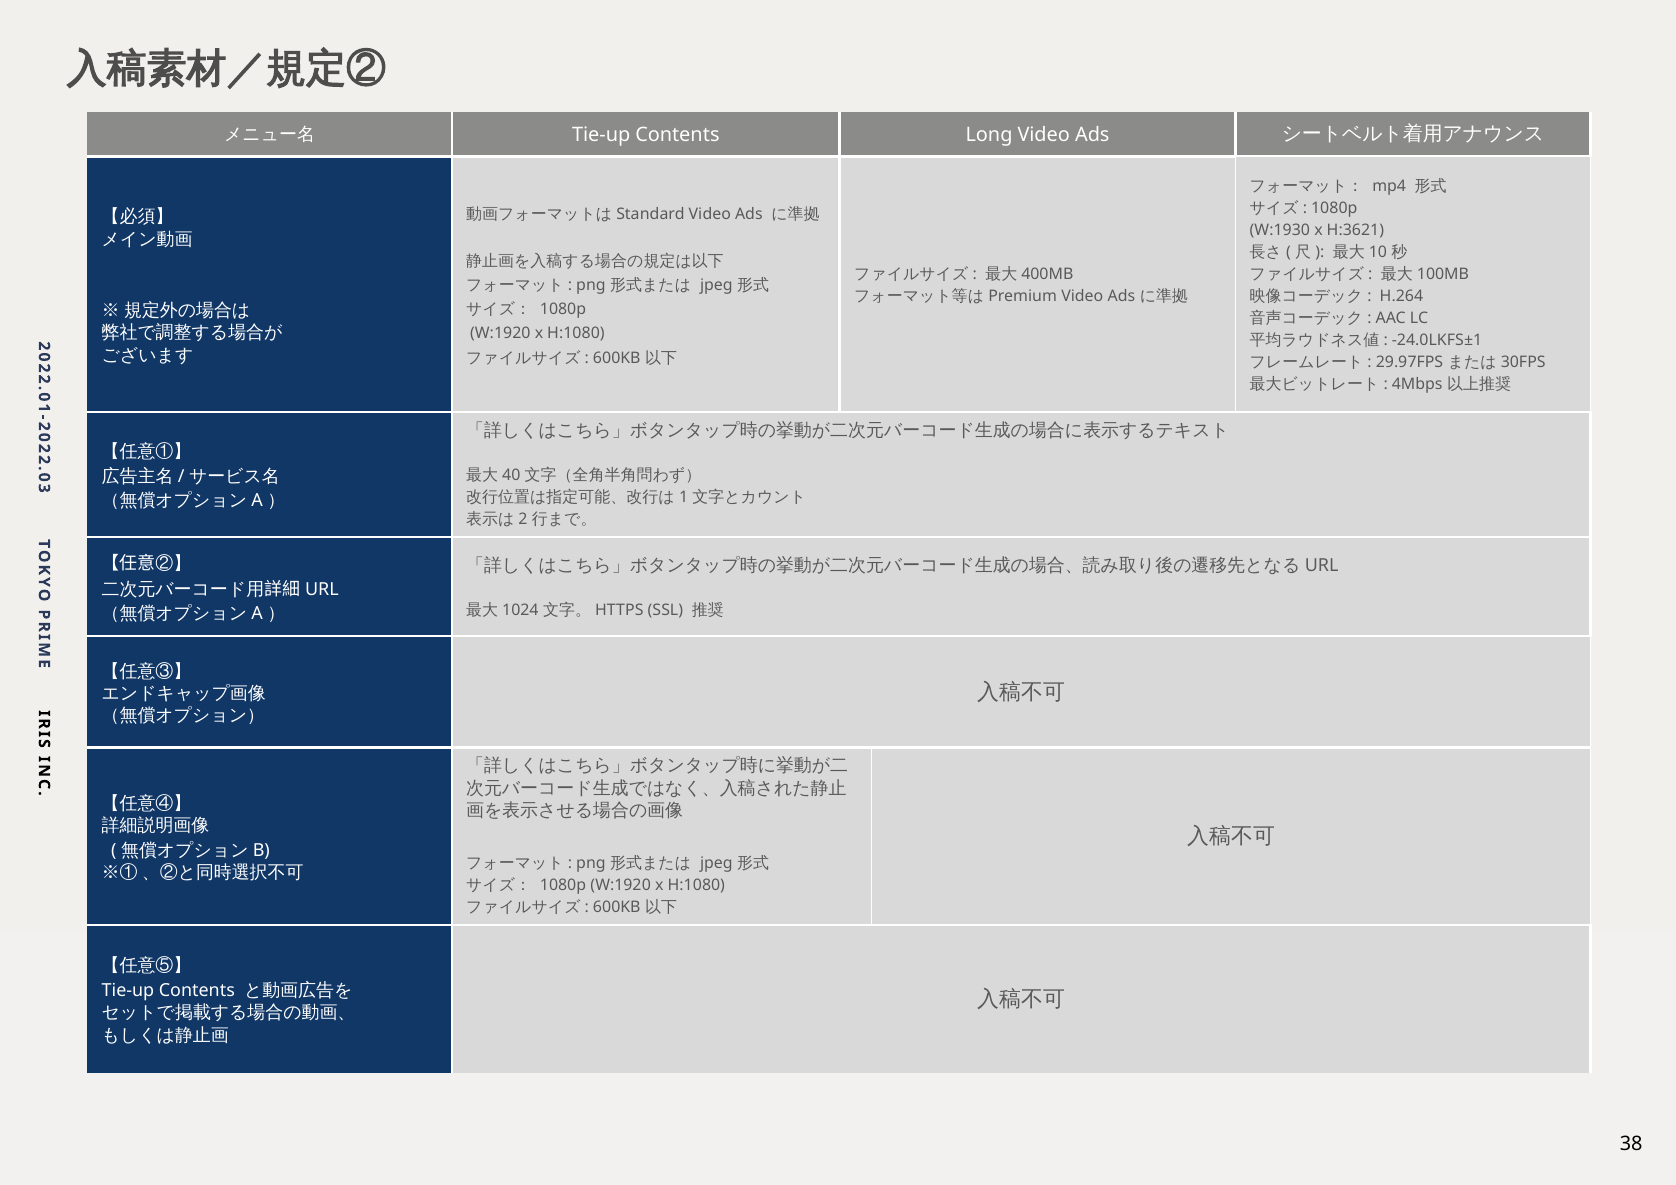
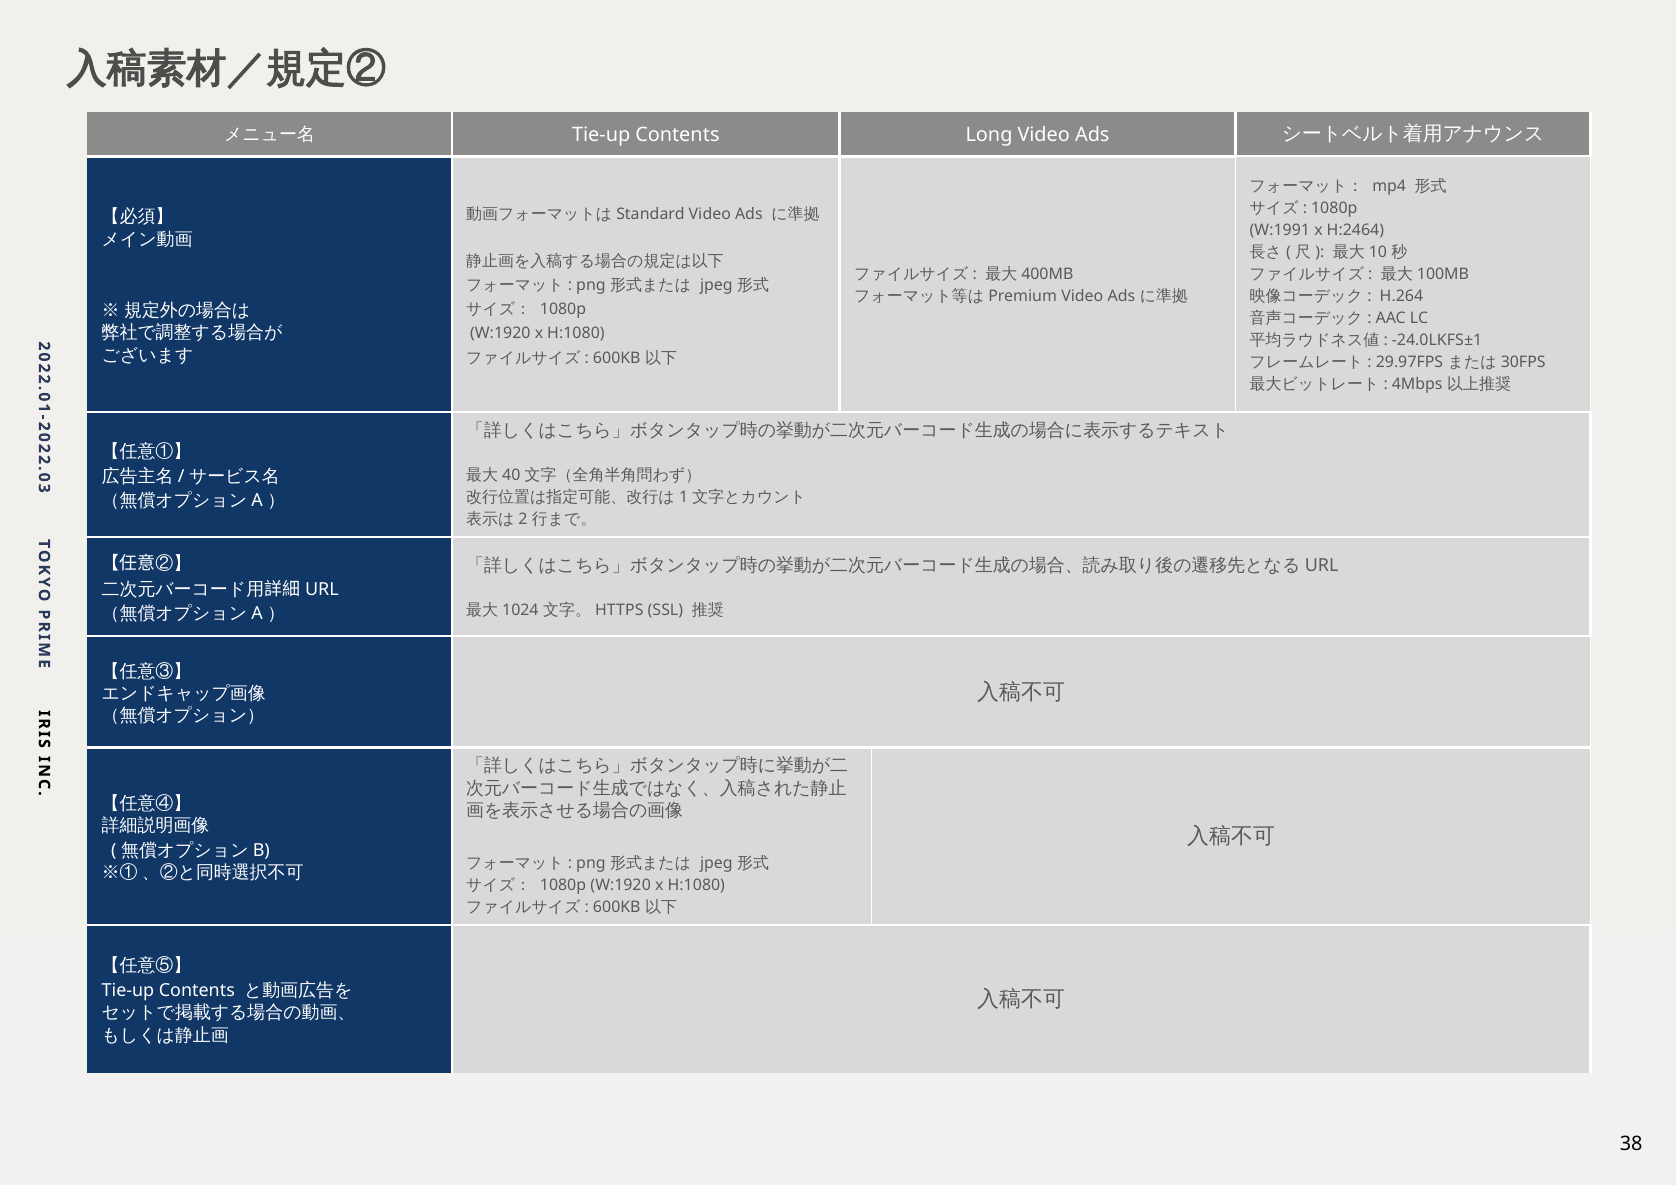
W:1930: W:1930 -> W:1991 (1280, 230)
H:3621: H:3621 -> H:2464 (1355, 230)
